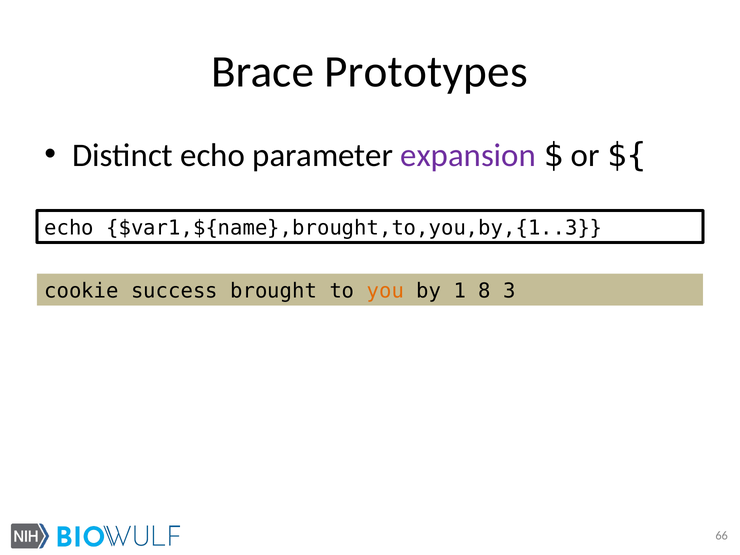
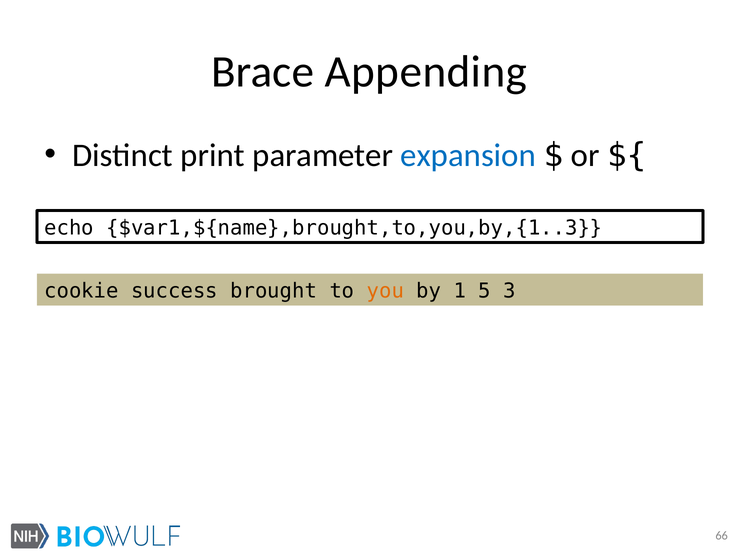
Prototypes: Prototypes -> Appending (426, 72)
Distinct echo: echo -> print (213, 155)
expansion colour: purple -> blue (468, 155)
8: 8 -> 5 (485, 291)
